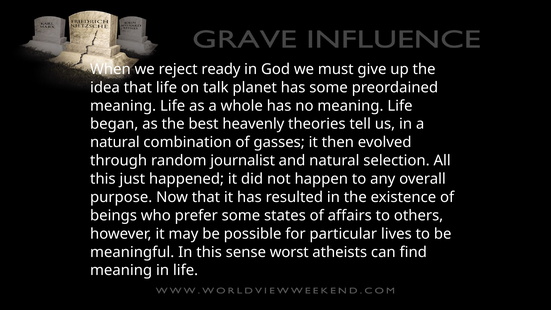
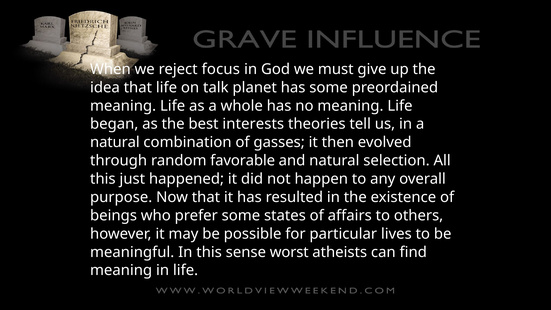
ready: ready -> focus (221, 69)
heavenly: heavenly -> interests (253, 124)
journalist: journalist -> favorable (243, 161)
